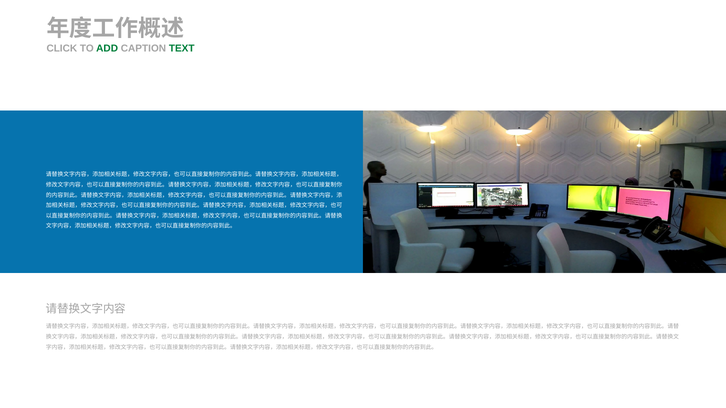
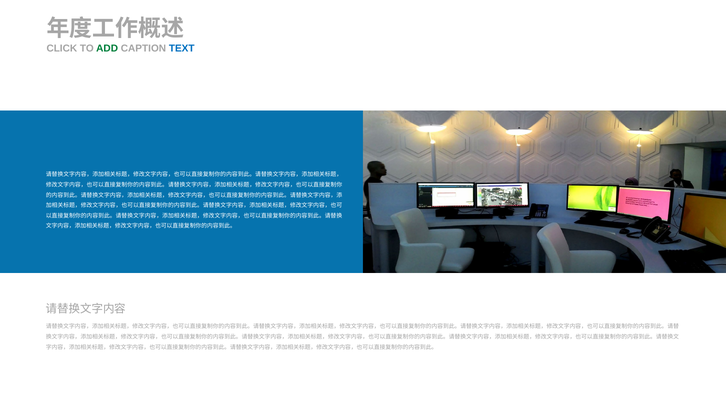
TEXT colour: green -> blue (182, 49)
